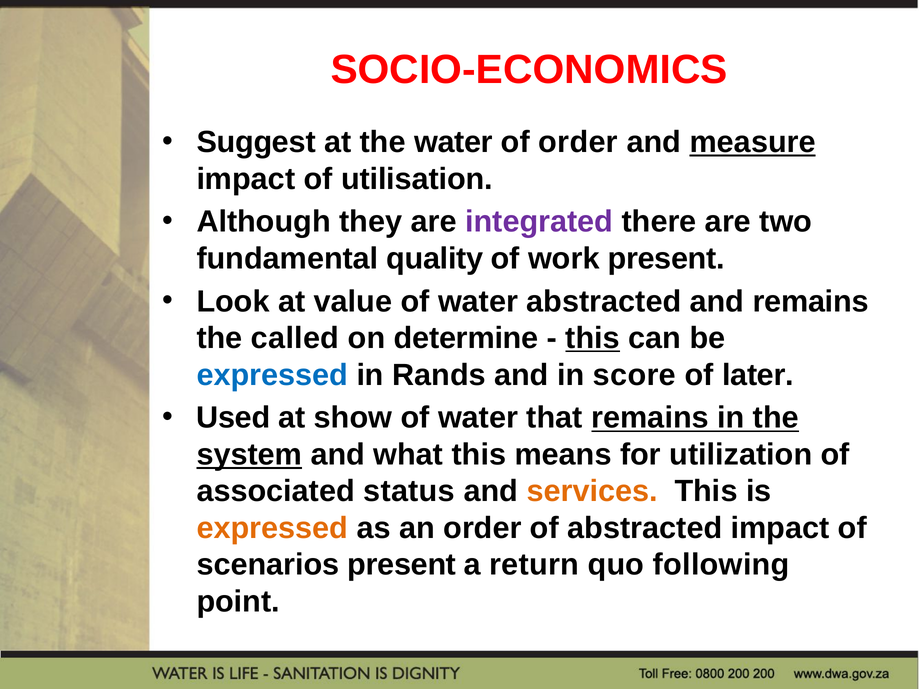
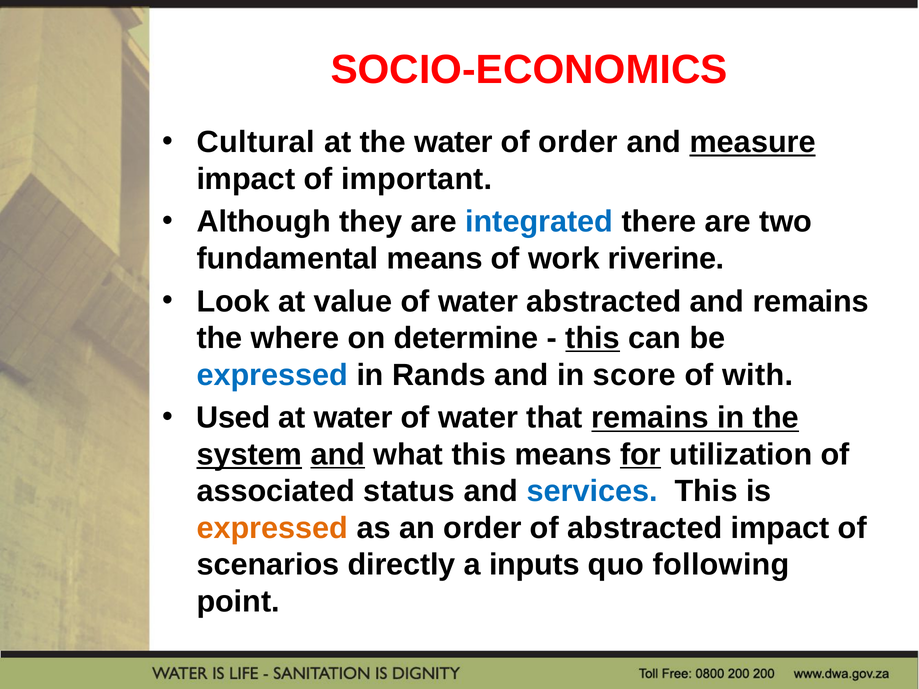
Suggest: Suggest -> Cultural (256, 142)
utilisation: utilisation -> important (417, 179)
integrated colour: purple -> blue (539, 222)
fundamental quality: quality -> means (435, 259)
work present: present -> riverine (666, 259)
called: called -> where (295, 338)
later: later -> with (758, 375)
at show: show -> water (353, 418)
and underline: none -> present (338, 455)
for underline: none -> present (641, 455)
services colour: orange -> blue (592, 491)
scenarios present: present -> directly (402, 565)
return: return -> inputs (534, 565)
